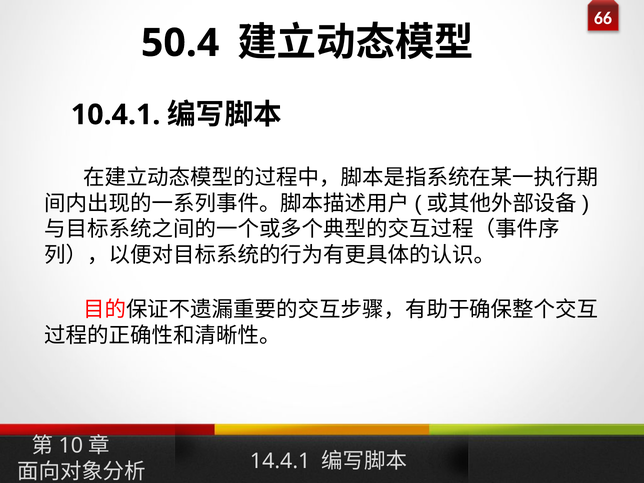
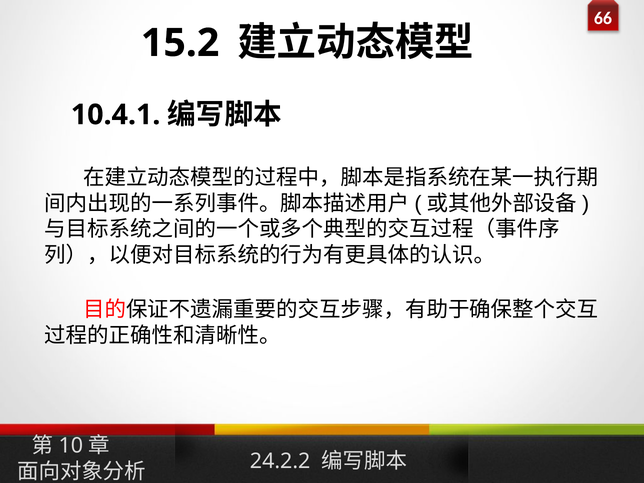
50.4: 50.4 -> 15.2 (180, 43)
14.4.1: 14.4.1 -> 24.2.2 (280, 461)
